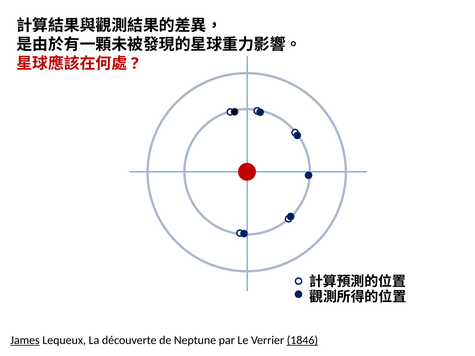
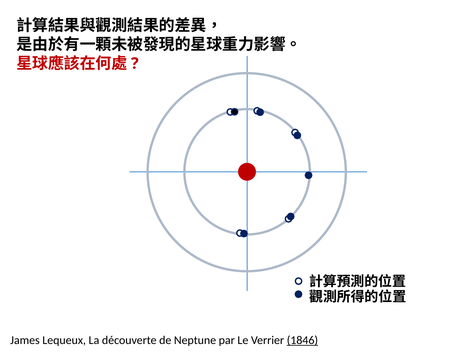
James underline: present -> none (25, 341)
